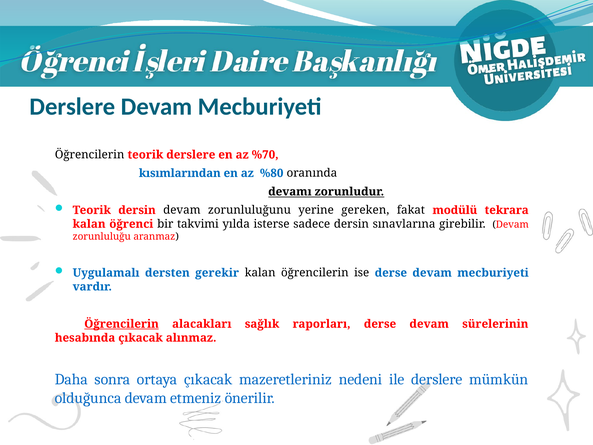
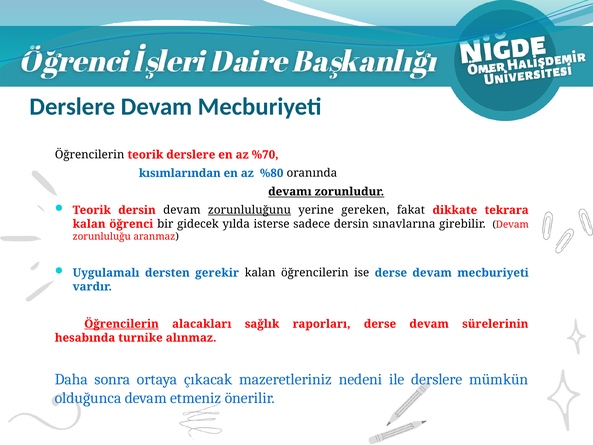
zorunluluğunu underline: none -> present (249, 210)
modülü: modülü -> dikkate (455, 210)
takvimi: takvimi -> gidecek (198, 224)
hesabında çıkacak: çıkacak -> turnike (140, 338)
